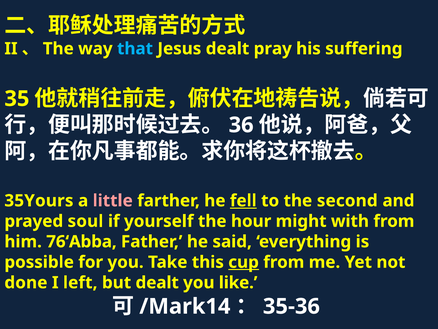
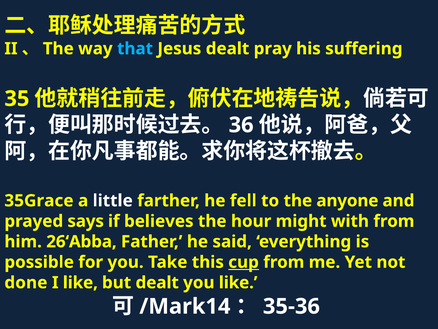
35Yours: 35Yours -> 35Grace (39, 200)
little colour: pink -> white (113, 200)
fell underline: present -> none (243, 200)
second: second -> anyone (347, 200)
soul: soul -> says (86, 221)
yourself: yourself -> believes (159, 221)
76‘Abba: 76‘Abba -> 26‘Abba (81, 241)
I left: left -> like (80, 282)
